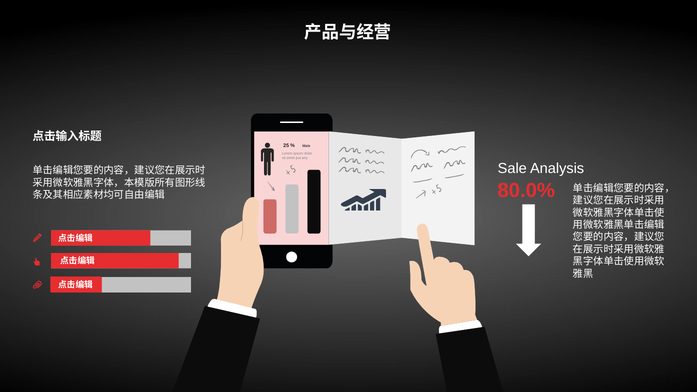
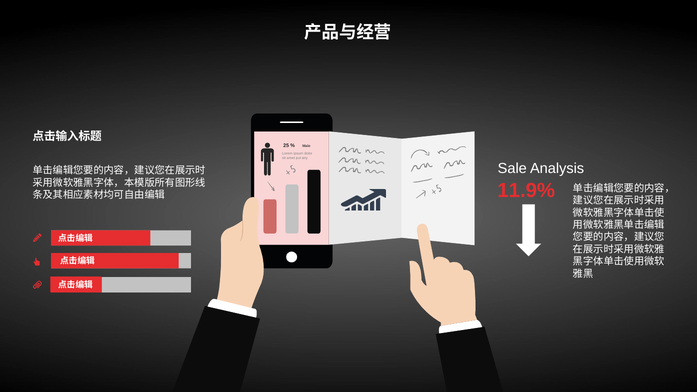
80.0%: 80.0% -> 11.9% (526, 191)
